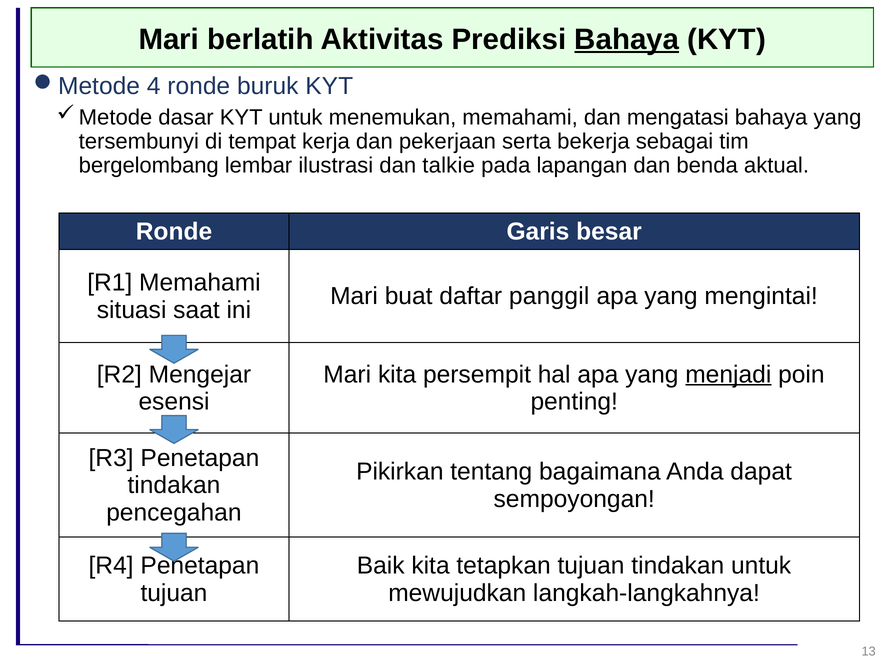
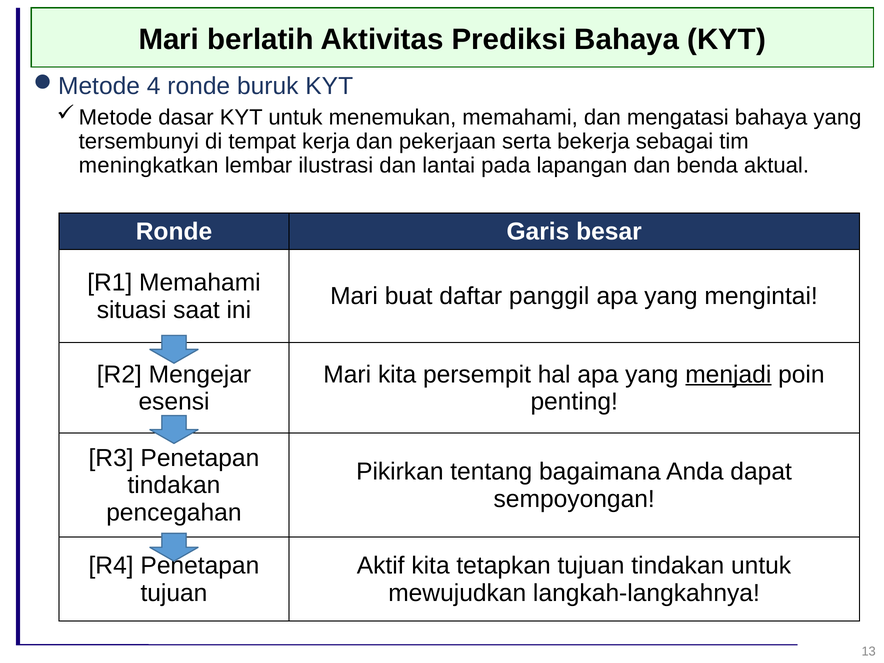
Bahaya underline: present -> none (627, 39)
bergelombang: bergelombang -> meningkatkan (149, 165)
talkie: talkie -> lantai (449, 165)
Baik: Baik -> Aktif (381, 566)
